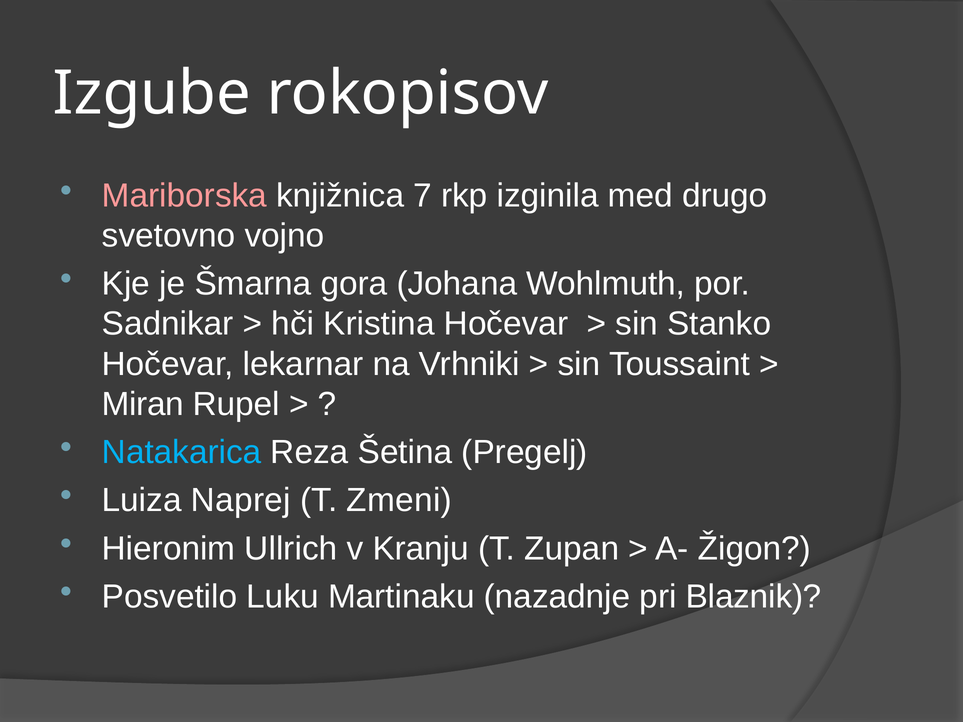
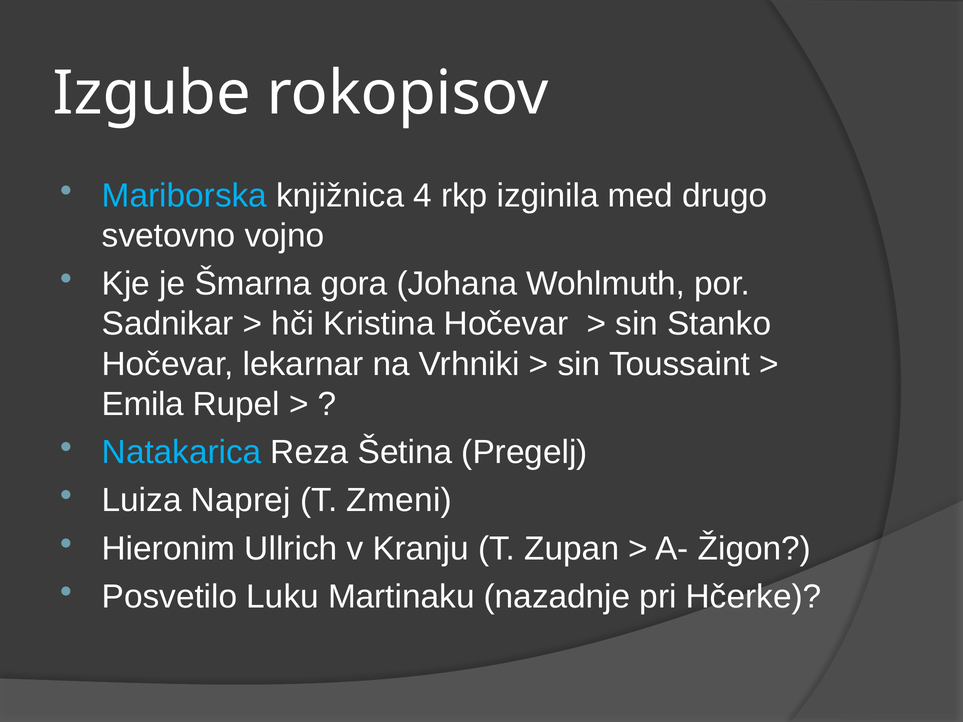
Mariborska colour: pink -> light blue (184, 196)
7: 7 -> 4 (423, 196)
Miran: Miran -> Emila (143, 404)
Blaznik: Blaznik -> Hčerke (754, 597)
